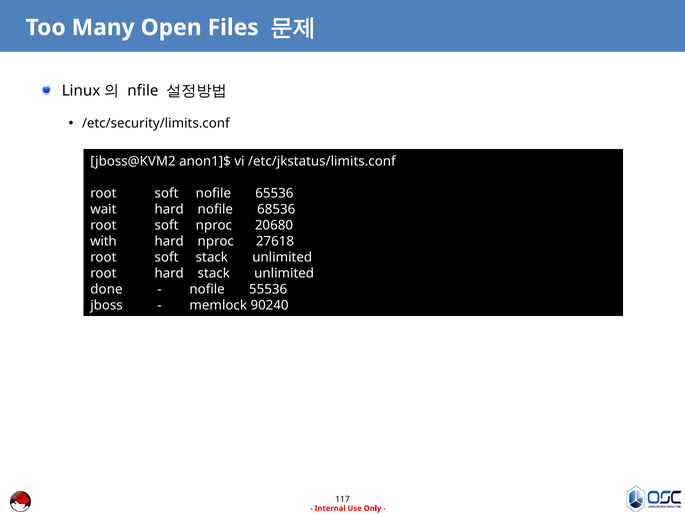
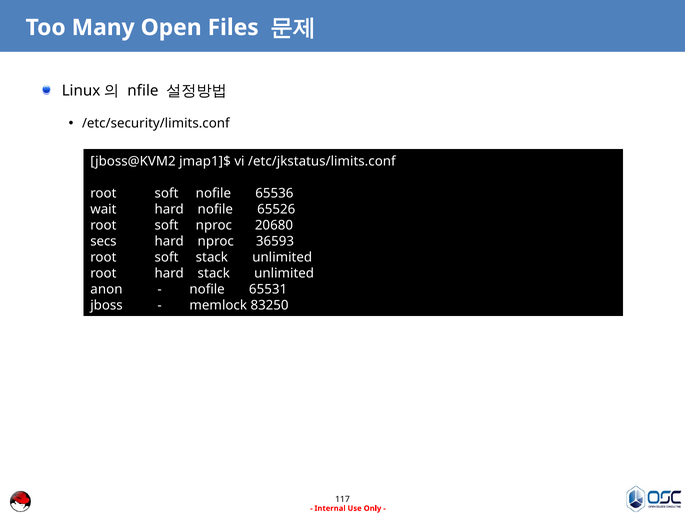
anon1]$: anon1]$ -> jmap1]$ (205, 161)
68536: 68536 -> 65526 (276, 209)
with: with -> secs (103, 241)
27618: 27618 -> 36593 (275, 241)
done: done -> anon (106, 289)
55536: 55536 -> 65531 (268, 289)
90240: 90240 -> 83250 (270, 305)
